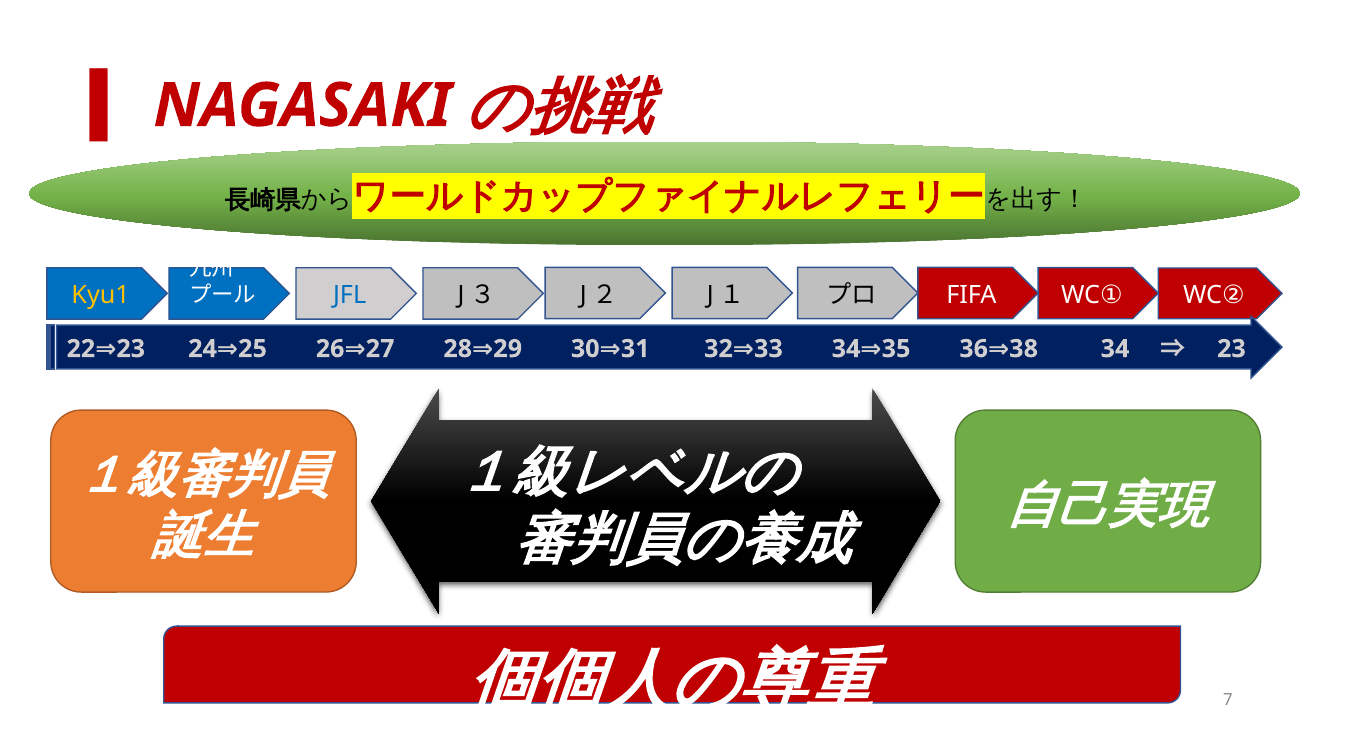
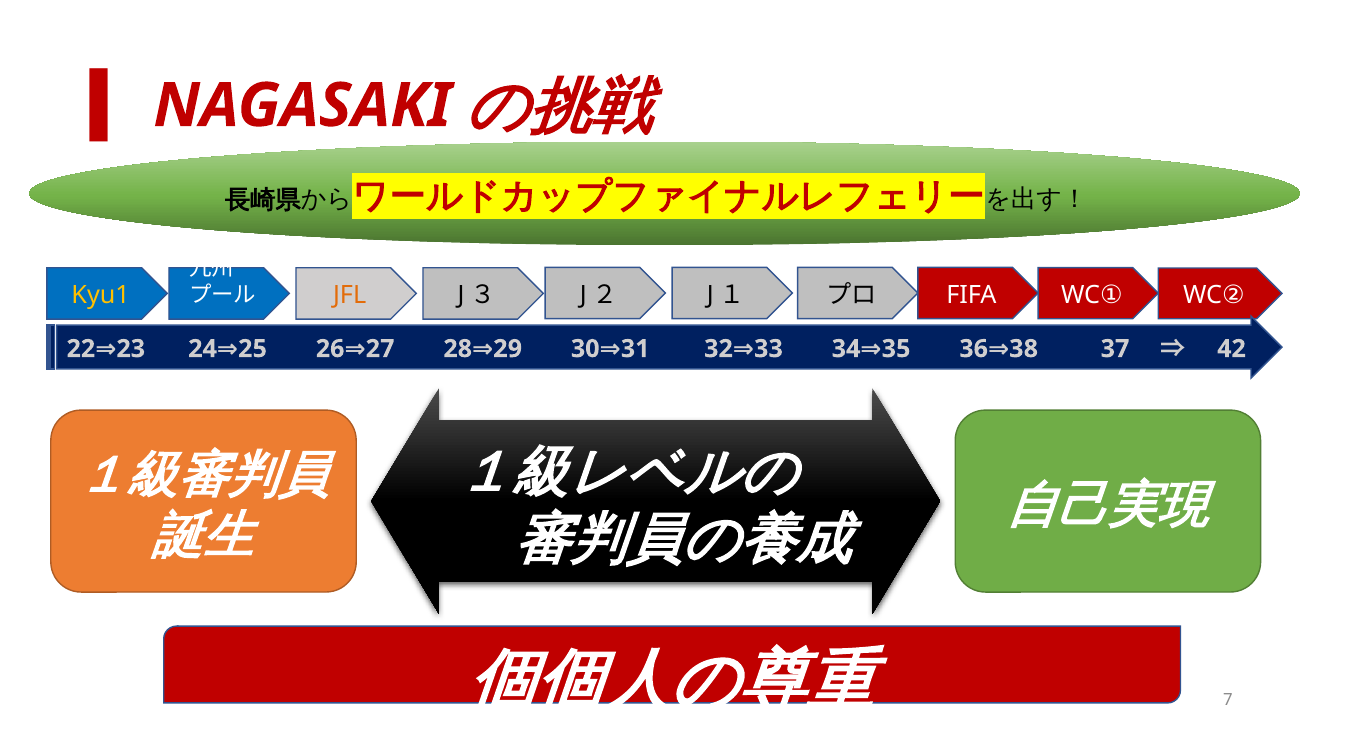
JFL colour: blue -> orange (350, 295)
34: 34 -> 37 (1115, 349)
23: 23 -> 42 (1232, 349)
